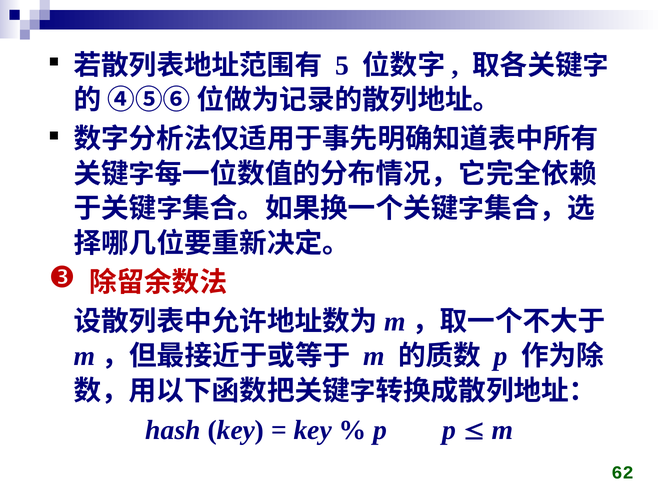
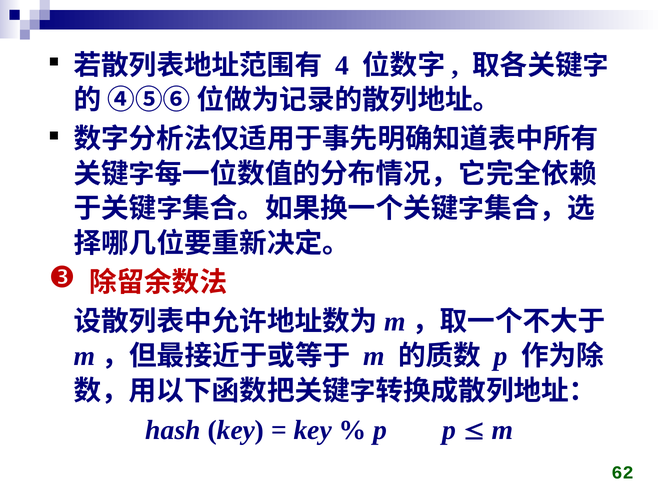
5: 5 -> 4 (342, 66)
